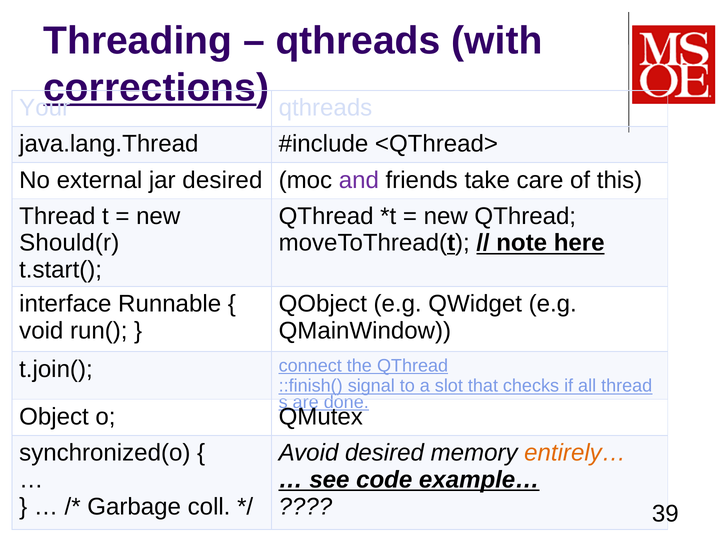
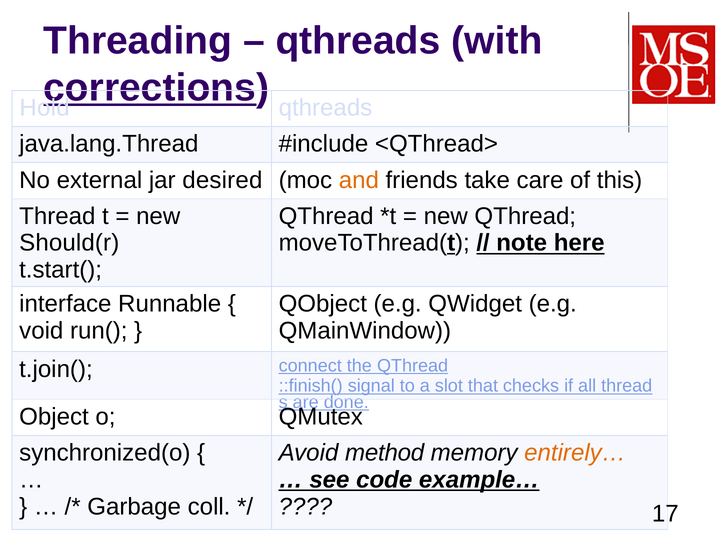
Your: Your -> Hold (45, 108)
and colour: purple -> orange (359, 180)
Avoid desired: desired -> method (385, 452)
39: 39 -> 17 (665, 513)
